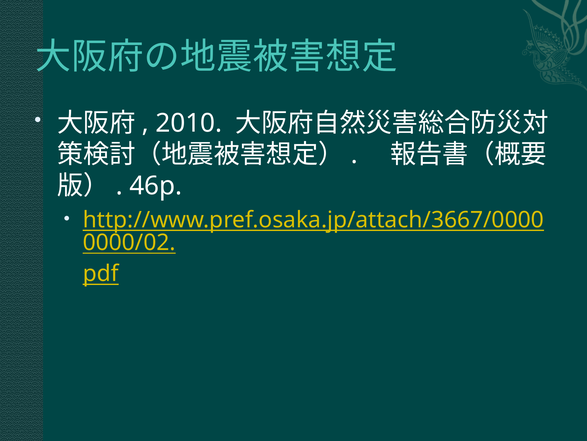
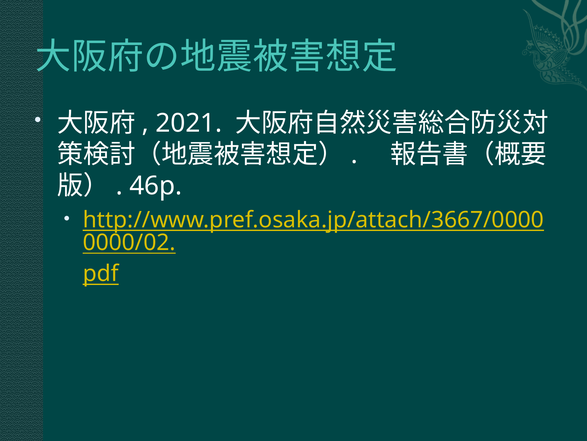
2010: 2010 -> 2021 (189, 123)
